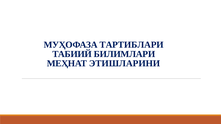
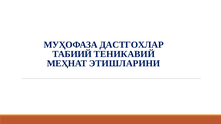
ТАРТИБЛАРИ: ТАРТИБЛАРИ -> ДАСТГОХЛАР (132, 45)
БИЛИМЛАРИ: БИЛИМЛАРИ -> ТЕНИКАВИЙ (124, 54)
